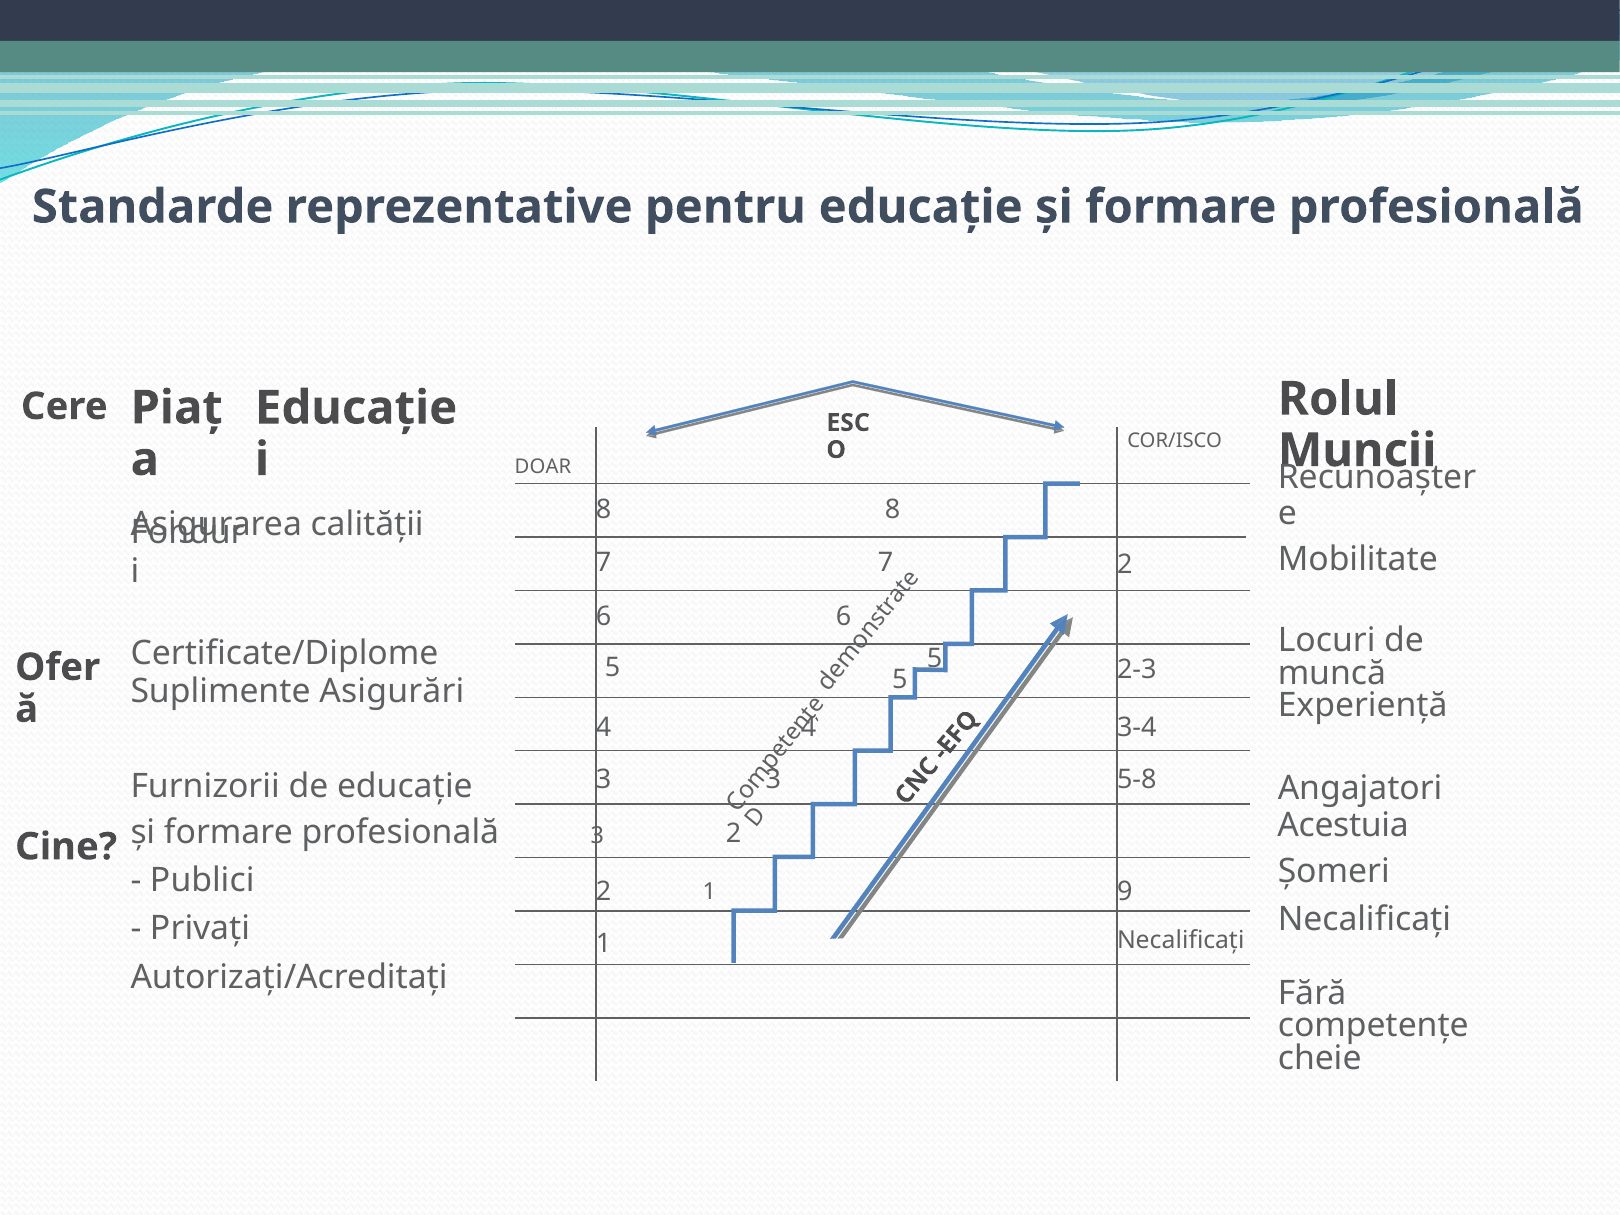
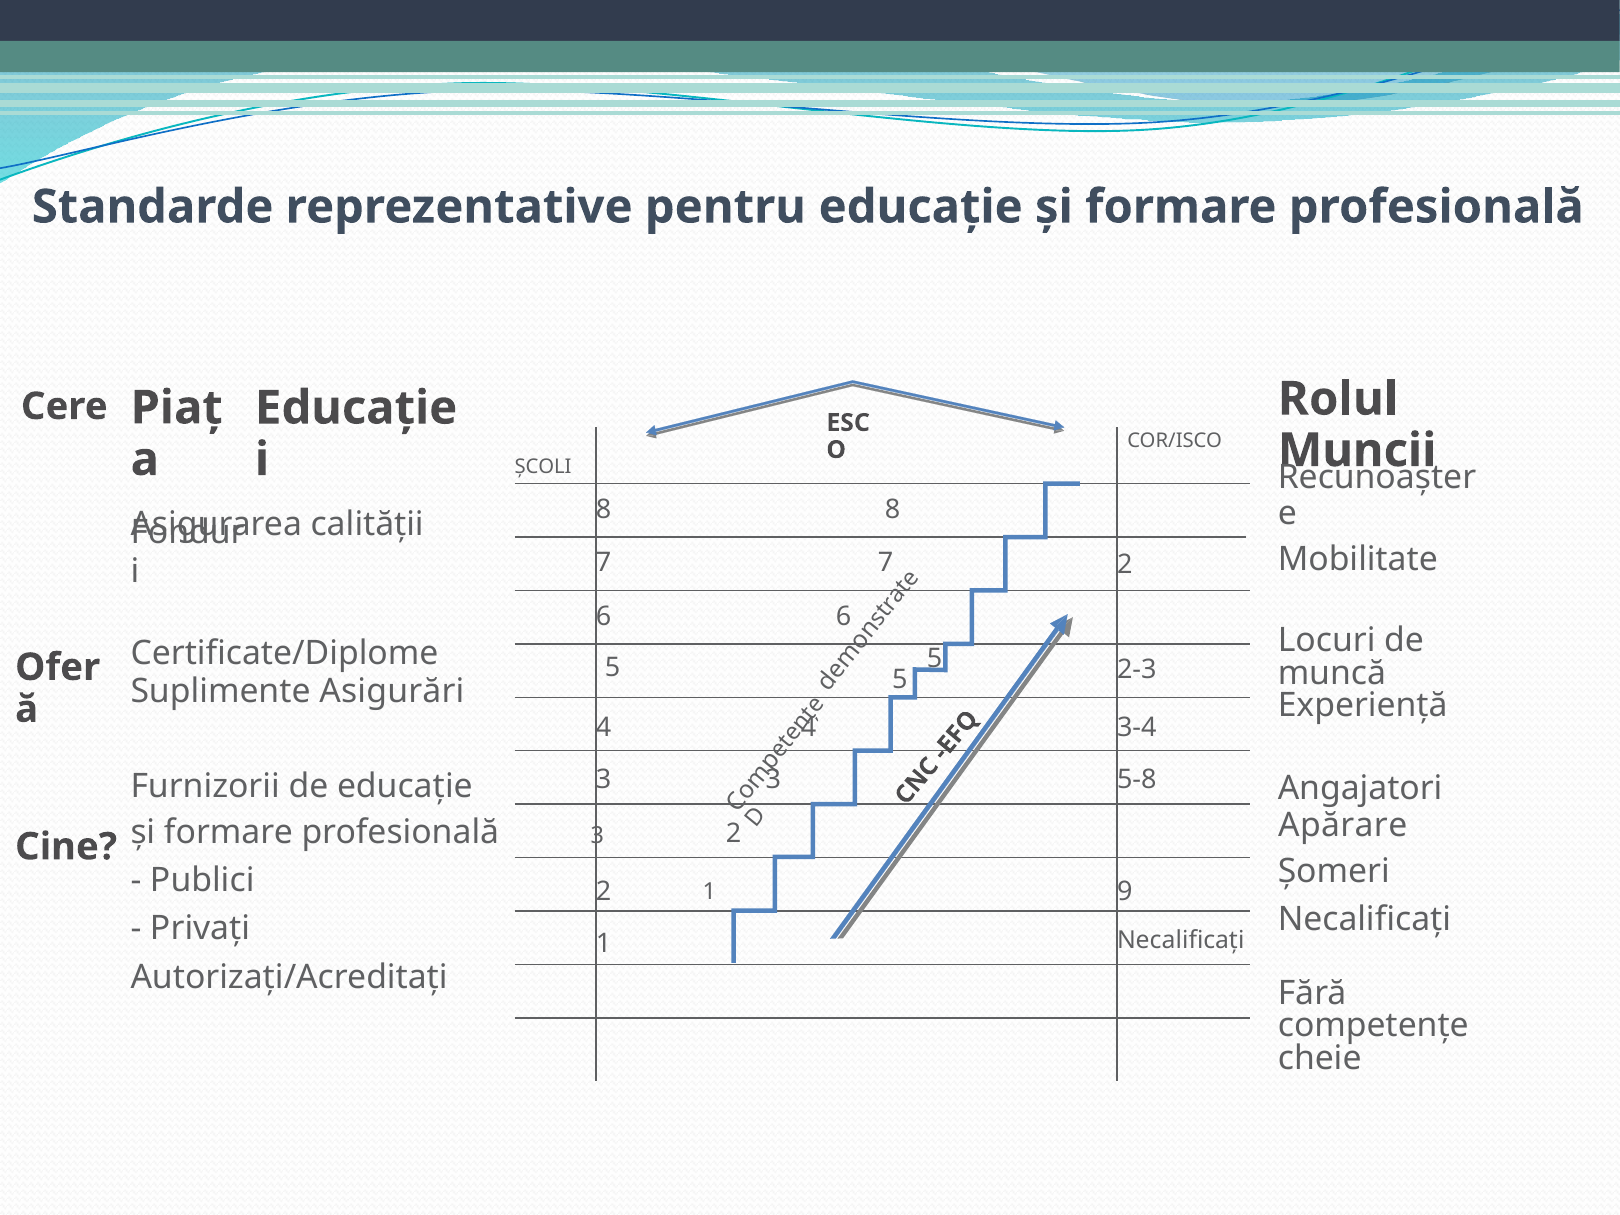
DOAR: DOAR -> ȘCOLI (543, 467)
Acestuia: Acestuia -> Apărare (1343, 825)
